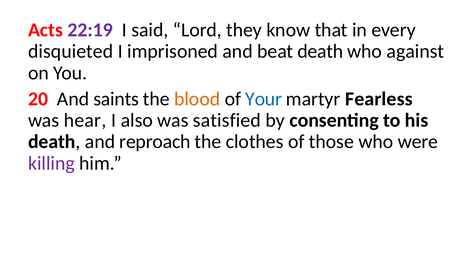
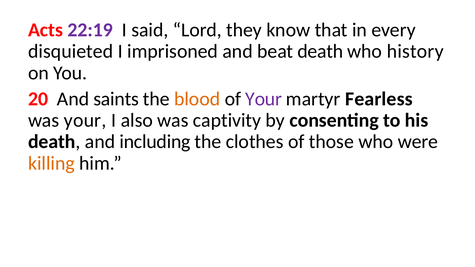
against: against -> history (415, 52)
Your colour: blue -> purple (264, 99)
was hear: hear -> your (85, 121)
satisfied: satisfied -> captivity (227, 121)
reproach: reproach -> including (155, 142)
killing colour: purple -> orange (51, 163)
